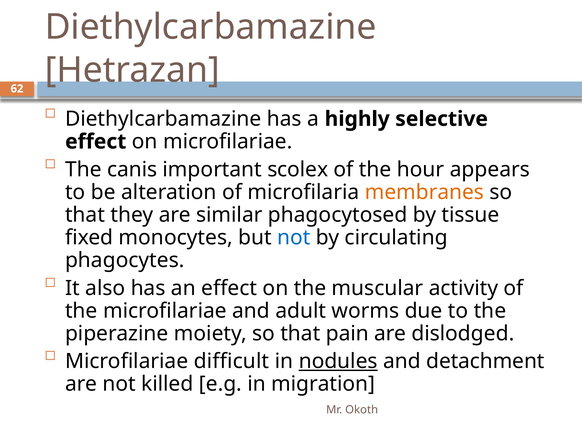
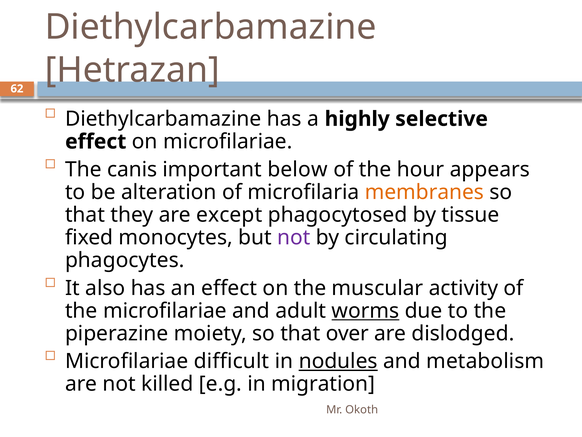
scolex: scolex -> below (298, 169)
similar: similar -> except (229, 215)
not colour: blue -> purple (294, 237)
worms underline: none -> present (365, 310)
pain: pain -> over (347, 333)
detachment: detachment -> metabolism (485, 361)
